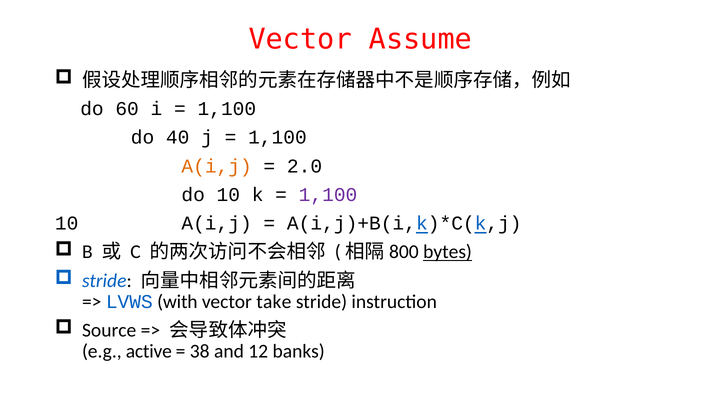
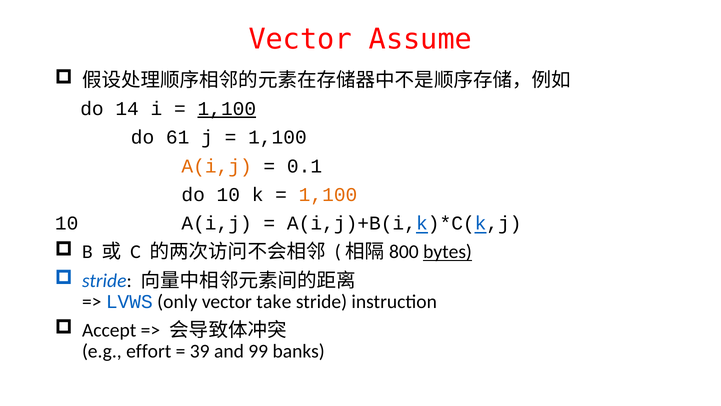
60: 60 -> 14 (127, 109)
1,100 underline: none -> present (227, 109)
40: 40 -> 61 (178, 137)
2.0: 2.0 -> 0.1 (305, 166)
1,100 colour: purple -> orange (328, 195)
with: with -> only (177, 301)
Source: Source -> Accept (109, 330)
active: active -> effort (149, 351)
38: 38 -> 39 (200, 351)
12: 12 -> 99 (258, 351)
